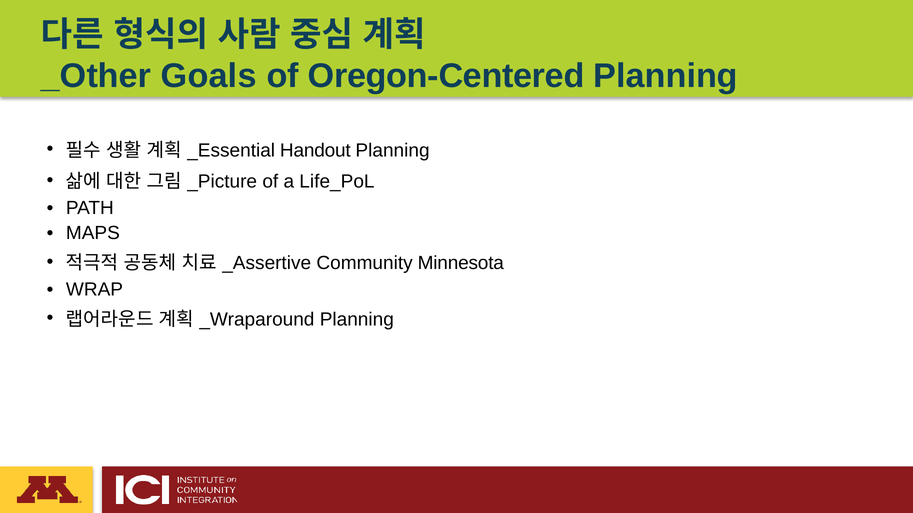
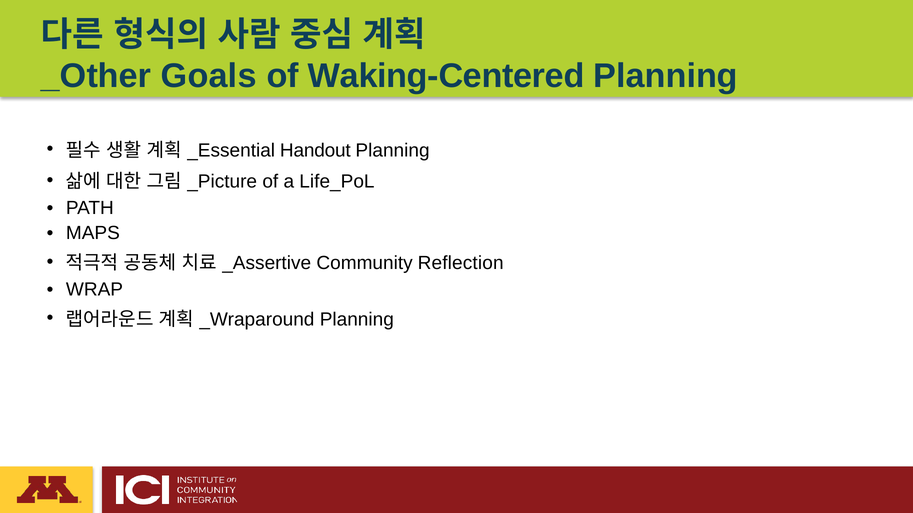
Oregon-Centered: Oregon-Centered -> Waking-Centered (446, 76)
Minnesota: Minnesota -> Reflection (461, 263)
